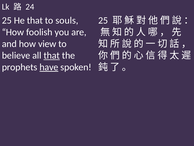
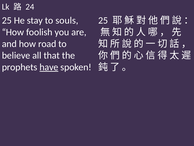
He that: that -> stay (35, 20)
view: view -> road (47, 44)
that underline: present -> none (52, 55)
